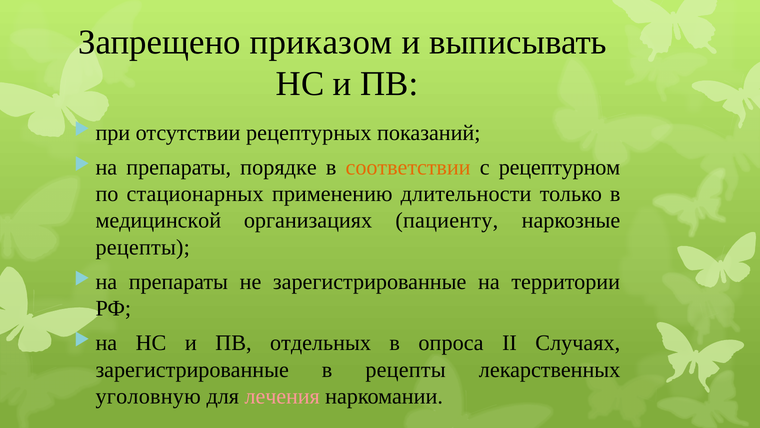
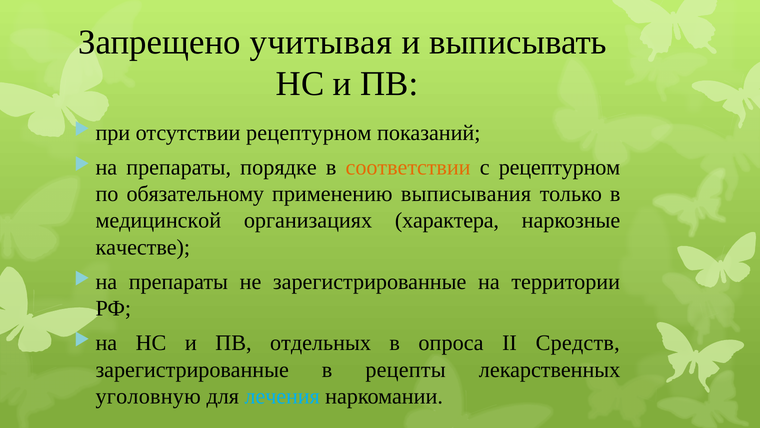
приказом: приказом -> учитывая (321, 42)
отсутствии рецептурных: рецептурных -> рецептурном (309, 133)
стационарных: стационарных -> обязательному (195, 194)
длительности: длительности -> выписывания (466, 194)
пациенту: пациенту -> характера (447, 220)
рецепты: рецепты -> качестве (143, 247)
Случаях: Случаях -> Средств (578, 343)
лечения colour: pink -> light blue (282, 396)
